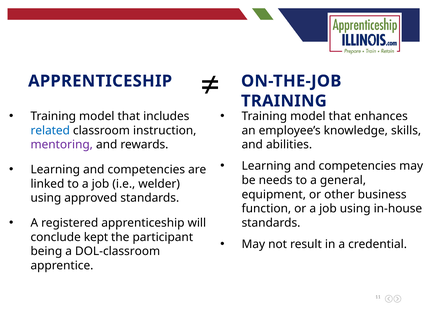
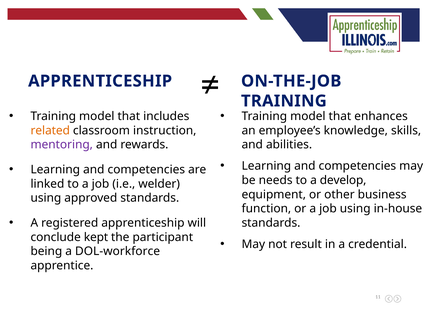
related colour: blue -> orange (50, 131)
general: general -> develop (343, 180)
DOL-classroom: DOL-classroom -> DOL-workforce (118, 252)
